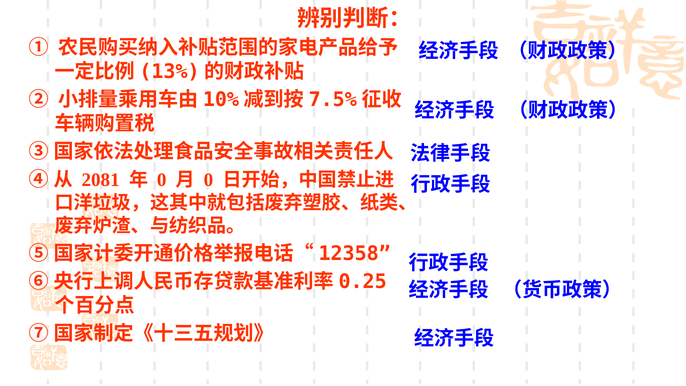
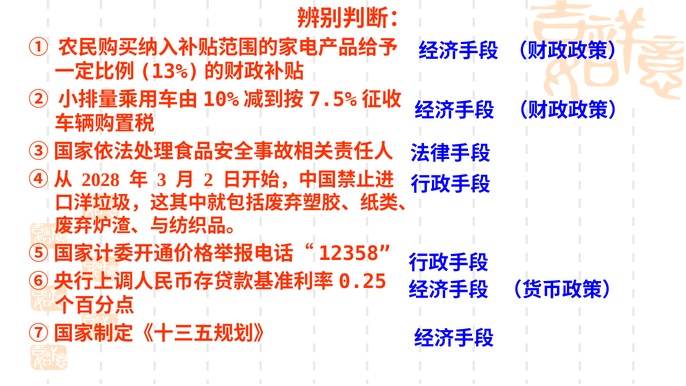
2081: 2081 -> 2028 (101, 180)
0: 0 -> 3 (162, 180)
0: 0 -> 2 (208, 180)
